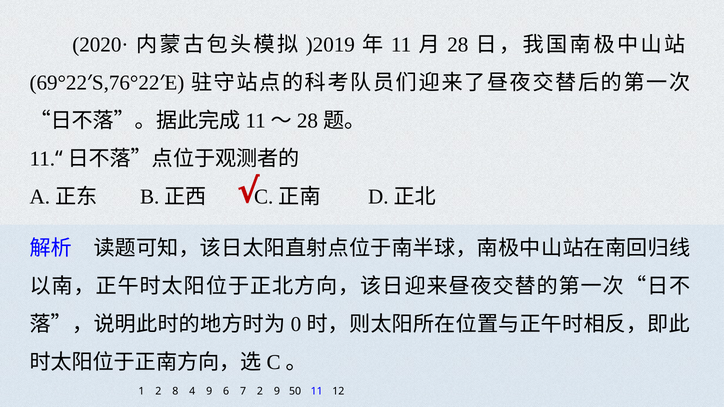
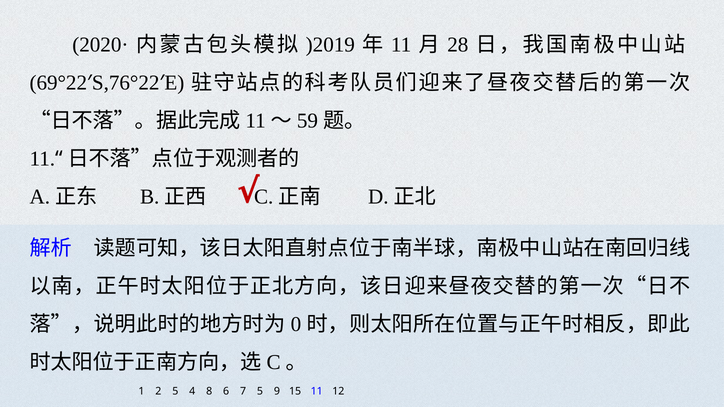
28: 28 -> 59 (307, 121)
2 8: 8 -> 5 (175, 391)
4 9: 9 -> 8 (209, 391)
7 2: 2 -> 5 (260, 391)
50: 50 -> 15 (295, 391)
